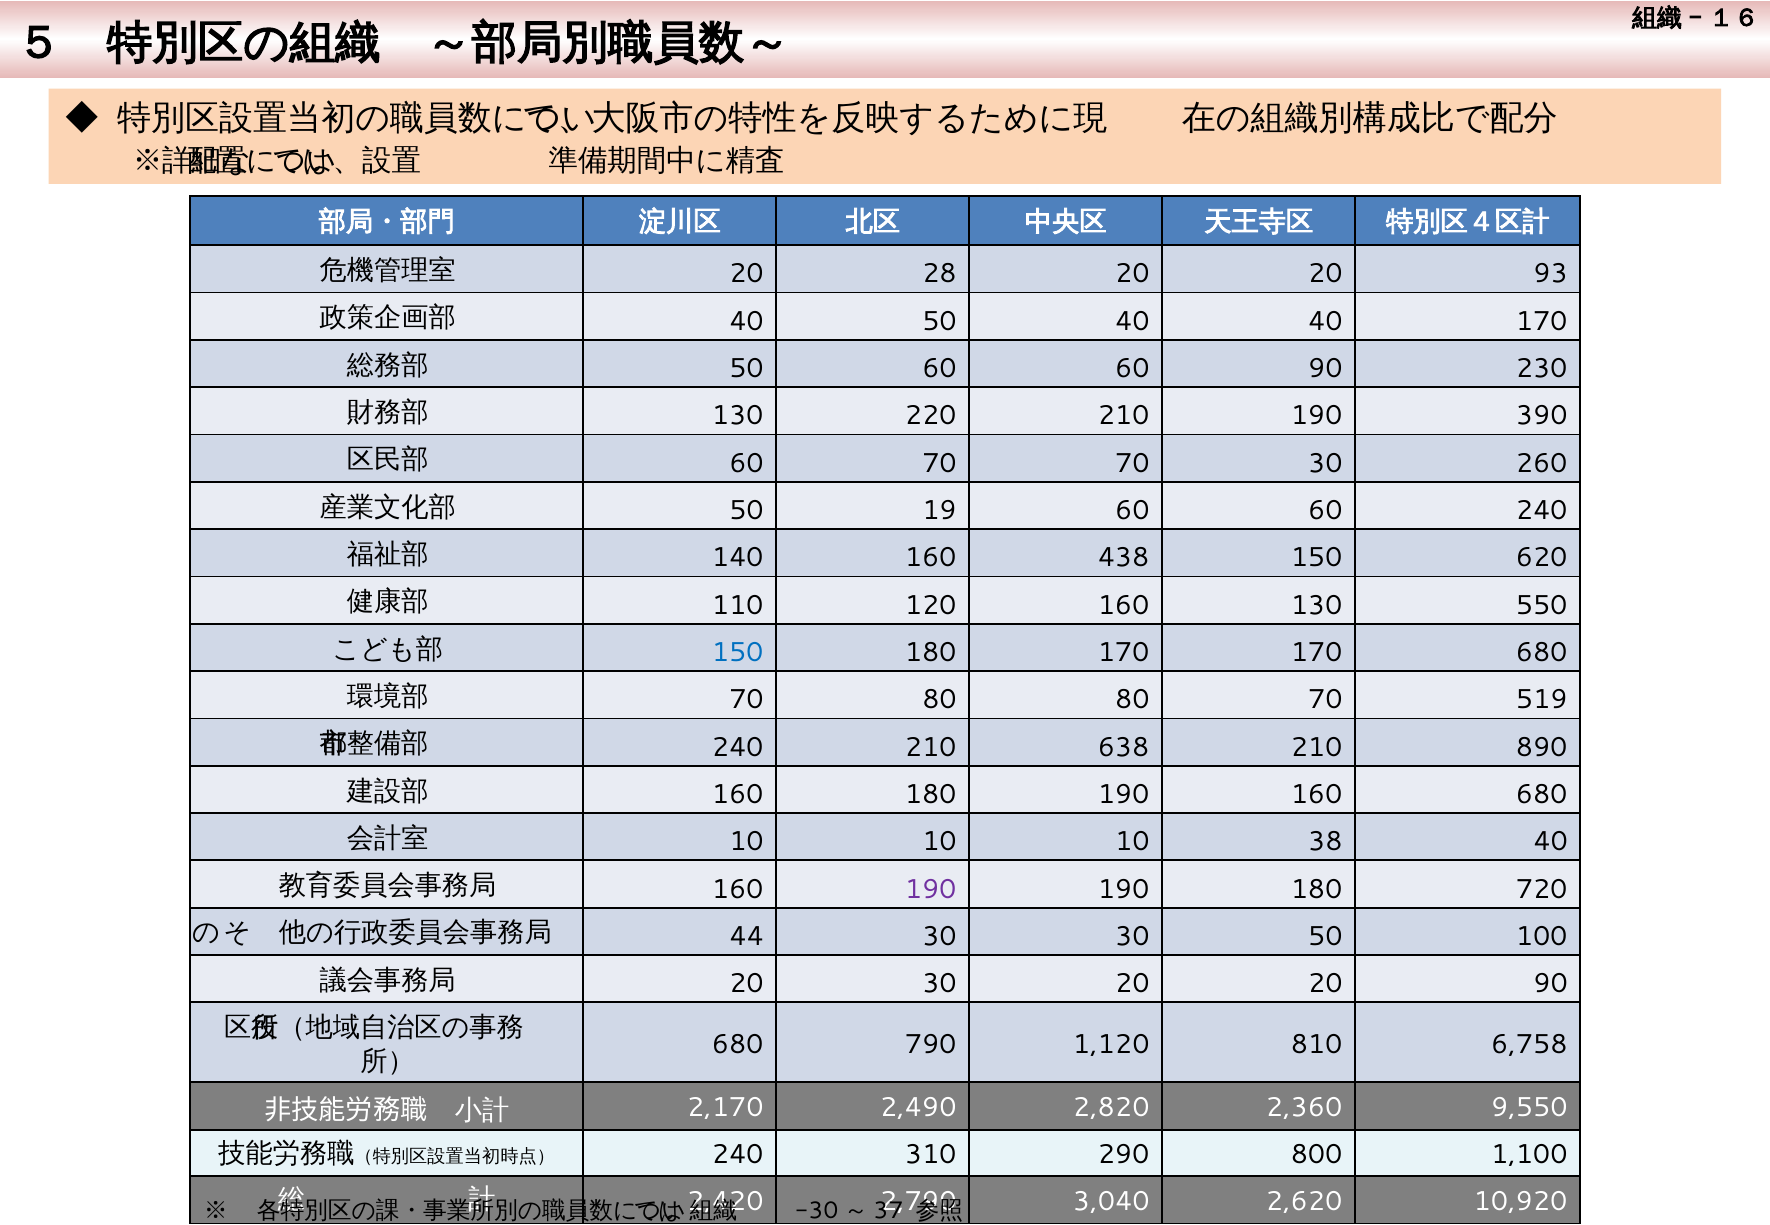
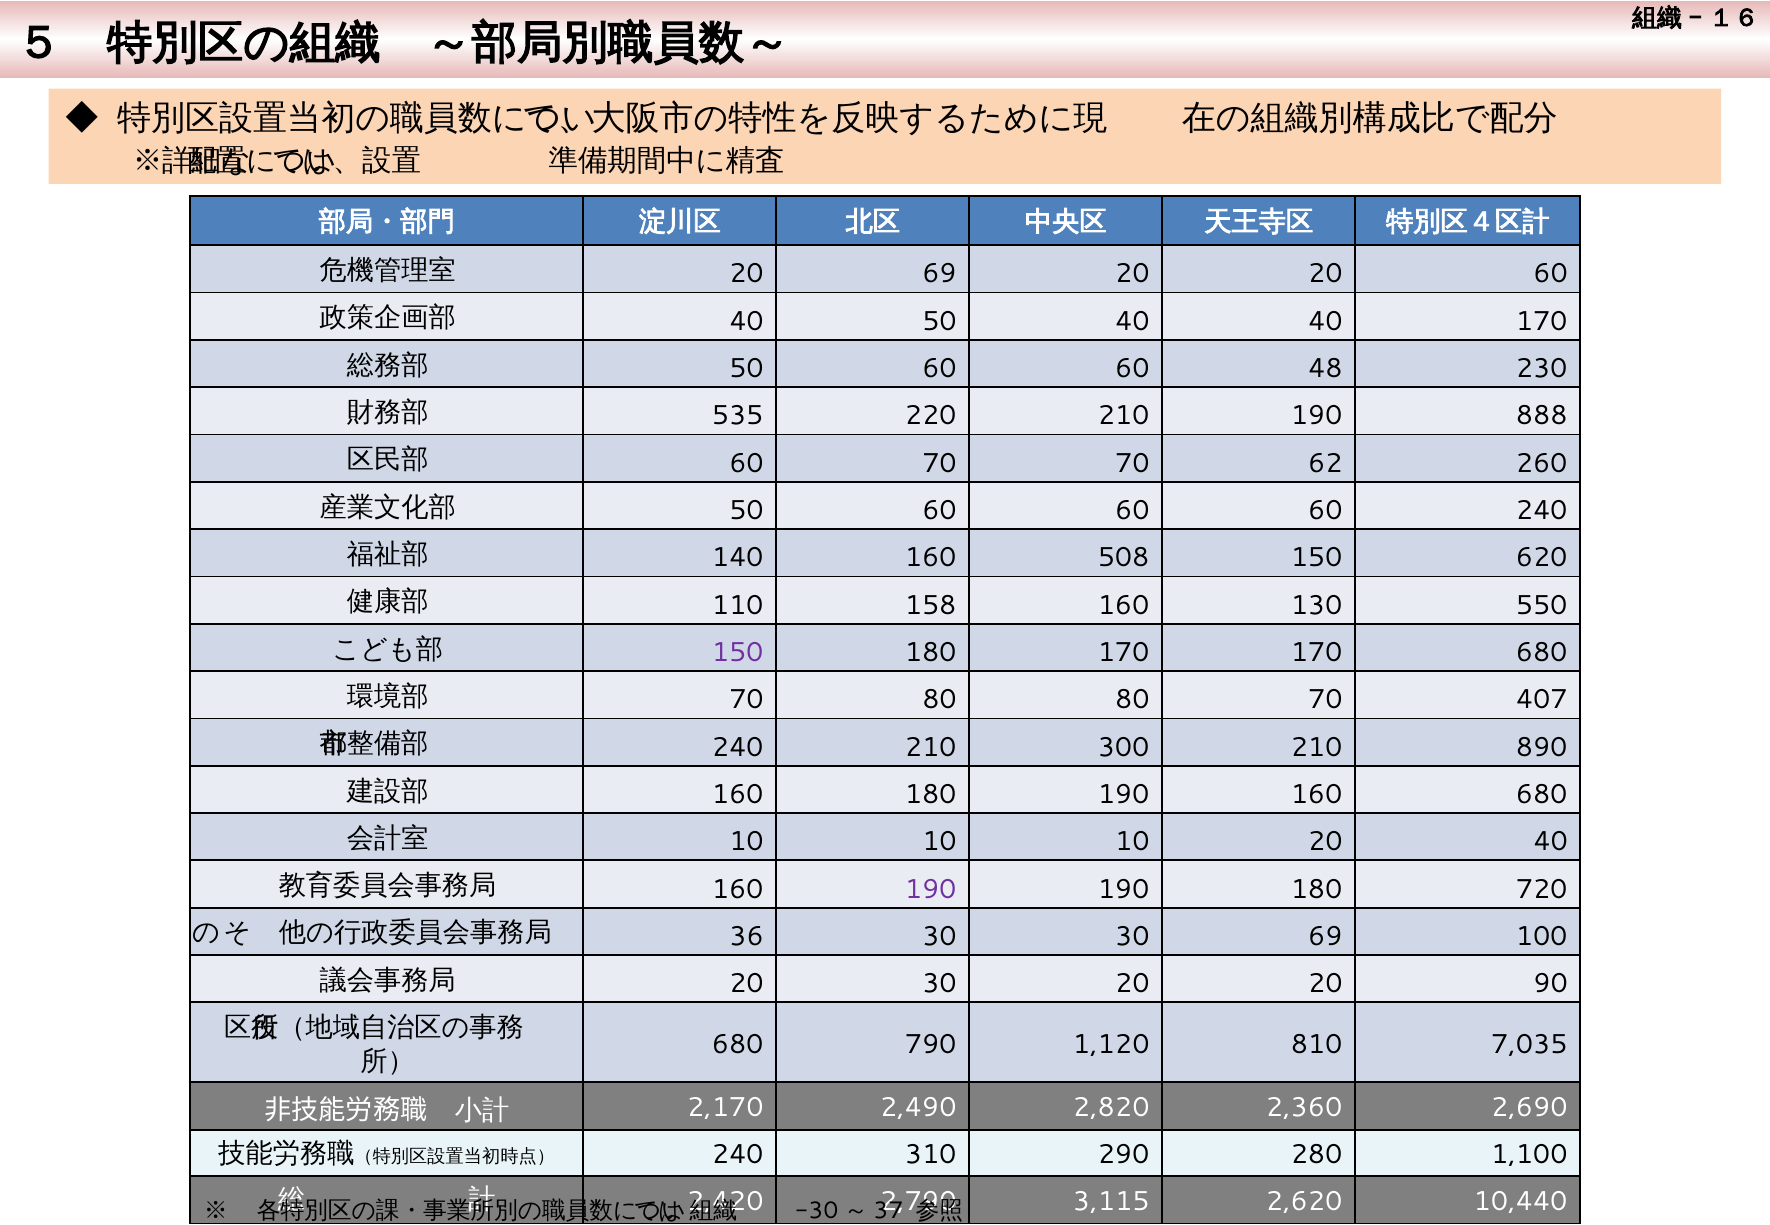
20 28: 28 -> 69 (940, 274)
20 93: 93 -> 60 (1551, 274)
60 90: 90 -> 48 (1325, 369)
130: 130 -> 535 (738, 416)
390: 390 -> 888 (1542, 416)
70 30: 30 -> 62 (1325, 463)
19: 19 -> 60 (940, 511)
438: 438 -> 508 (1124, 558)
120: 120 -> 158 (931, 605)
150 colour: blue -> purple (738, 653)
519: 519 -> 407 (1542, 700)
638: 638 -> 300 (1124, 747)
10 38: 38 -> 20 (1325, 842)
44: 44 -> 36 (747, 937)
30 50: 50 -> 69 (1325, 937)
6,758: 6,758 -> 7,035 (1529, 1045)
9,550: 9,550 -> 2,690 (1529, 1108)
800: 800 -> 280 (1317, 1155)
3,040: 3,040 -> 3,115 (1111, 1201)
10,920: 10,920 -> 10,440 (1521, 1201)
